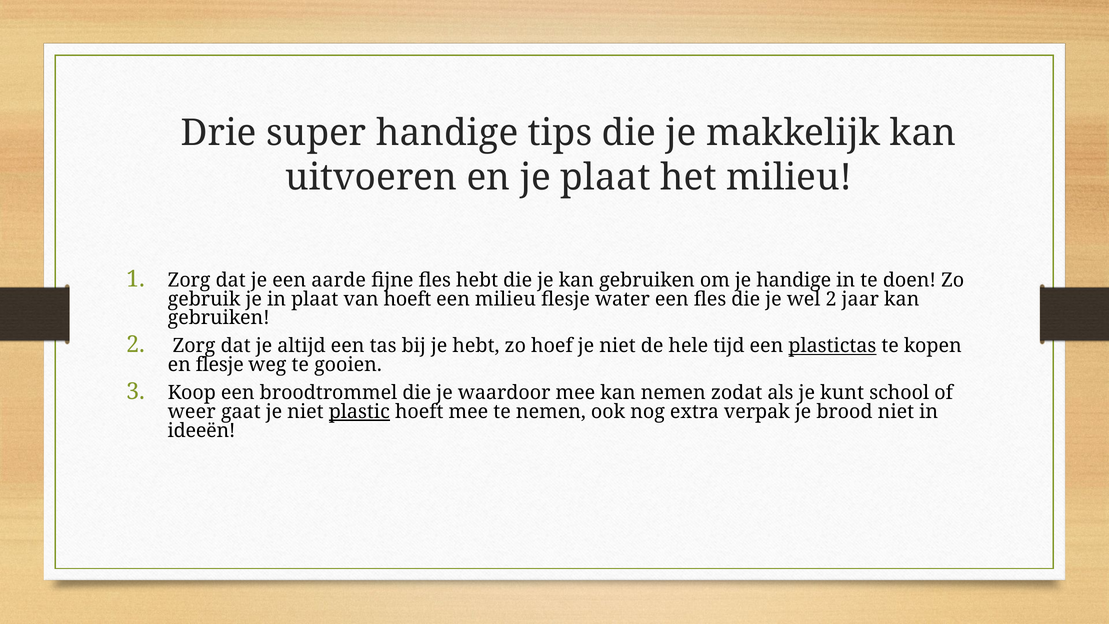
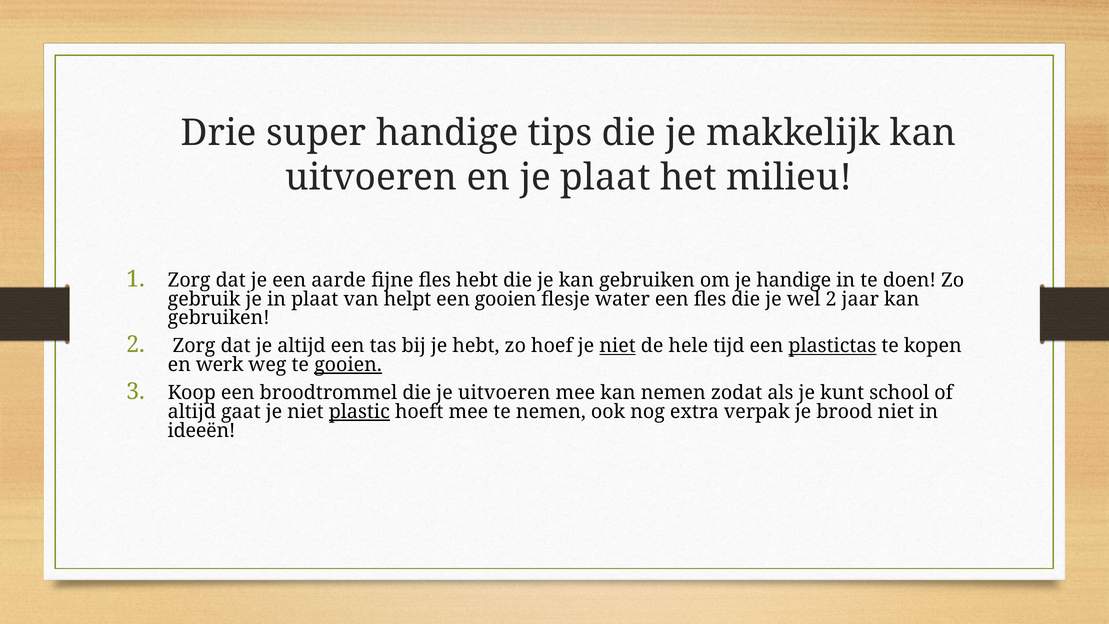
van hoeft: hoeft -> helpt (408, 299)
een milieu: milieu -> gooien (506, 299)
niet underline: none -> present (618, 346)
en flesje: flesje -> werk (220, 365)
gooien underline: none -> present (348, 365)
je waardoor: waardoor -> uitvoeren (504, 393)
weer: weer -> altijd (192, 412)
